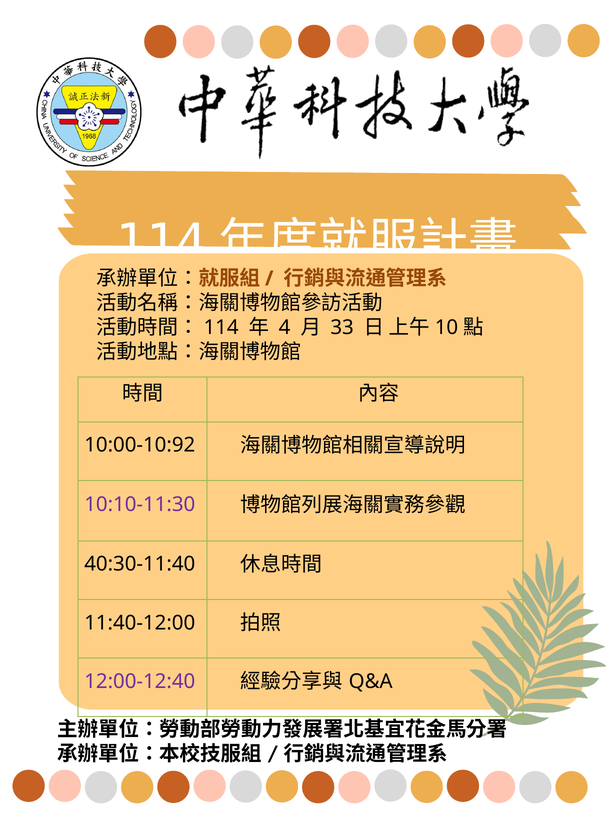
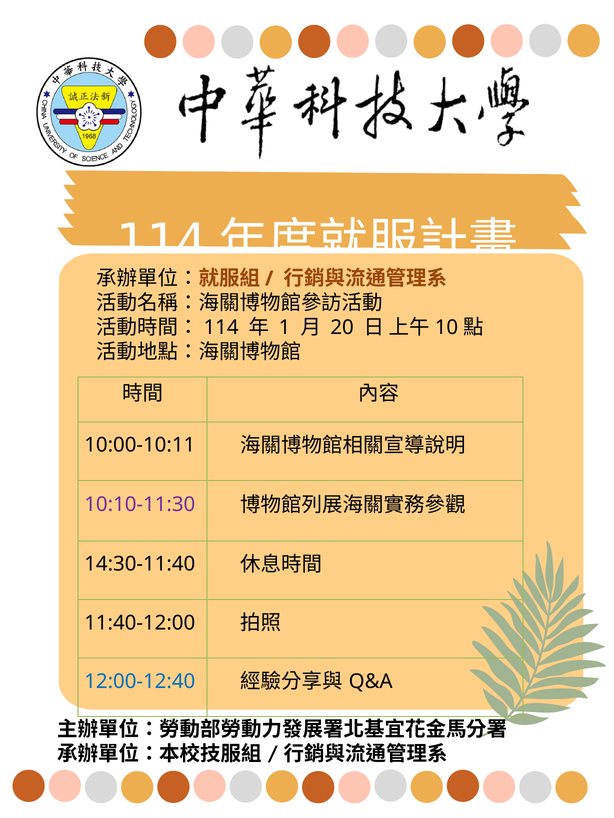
4: 4 -> 1 (285, 328)
33: 33 -> 20 (342, 328)
10:00-10:92: 10:00-10:92 -> 10:00-10:11 (140, 446)
40:30-11:40: 40:30-11:40 -> 14:30-11:40 (140, 565)
12:00-12:40 colour: purple -> blue (140, 682)
